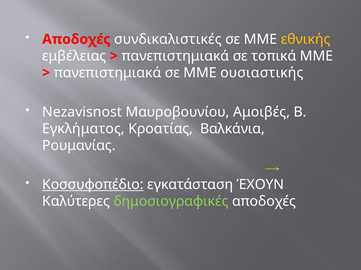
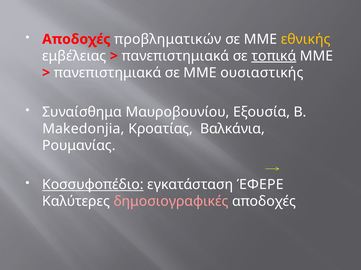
συνδικαλιστικές: συνδικαλιστικές -> προβληματικών (168, 39)
τοπικά underline: none -> present (274, 56)
Nezavisnost: Nezavisnost -> Συναίσθημα (82, 112)
Αμοιβές: Αμοιβές -> Εξουσία (262, 112)
Εγκλήματος: Εγκλήματος -> Makedonjia (83, 129)
ΈΧΟΥΝ: ΈΧΟΥΝ -> ΈΦΕΡΕ (260, 185)
δημοσιογραφικές colour: light green -> pink (171, 202)
